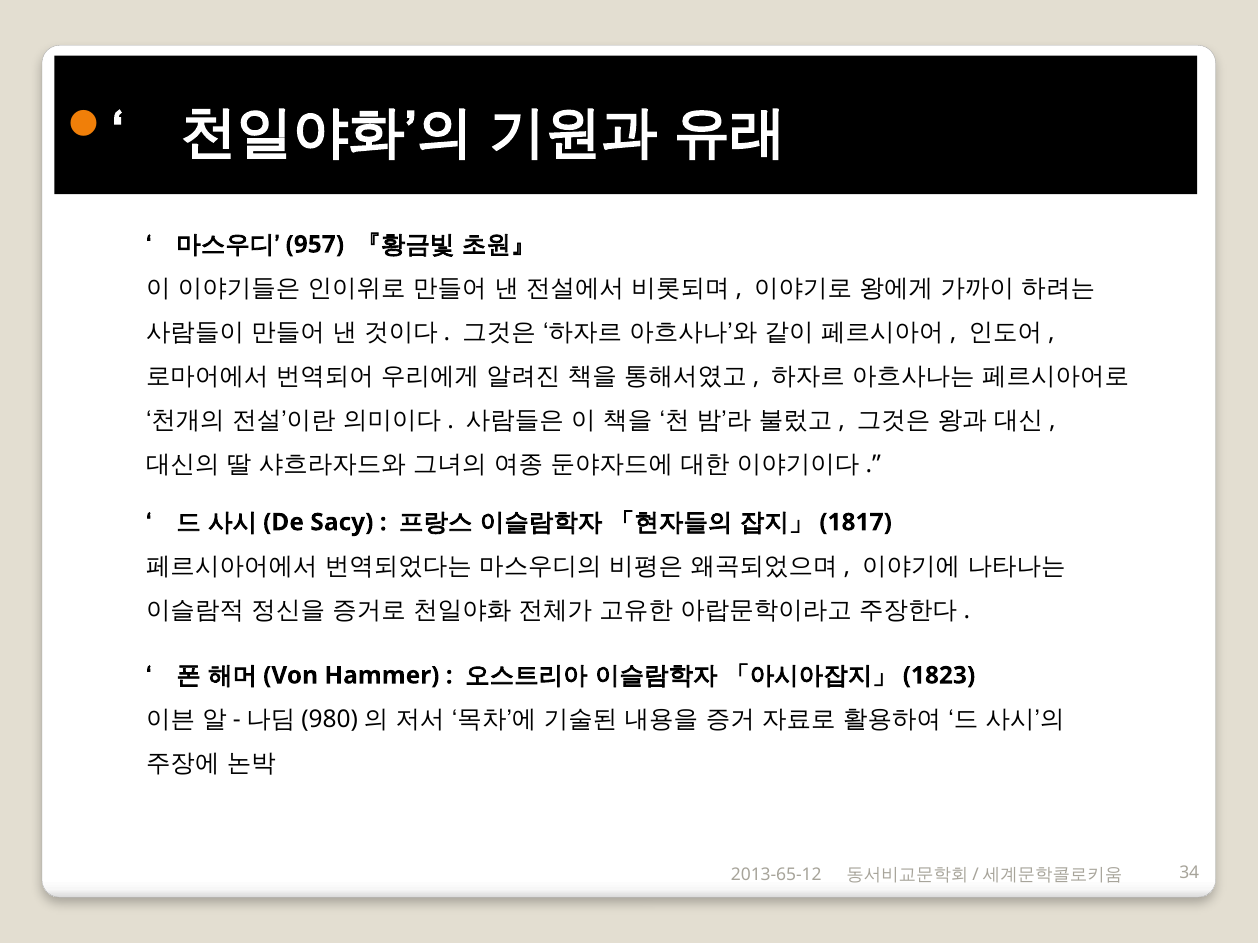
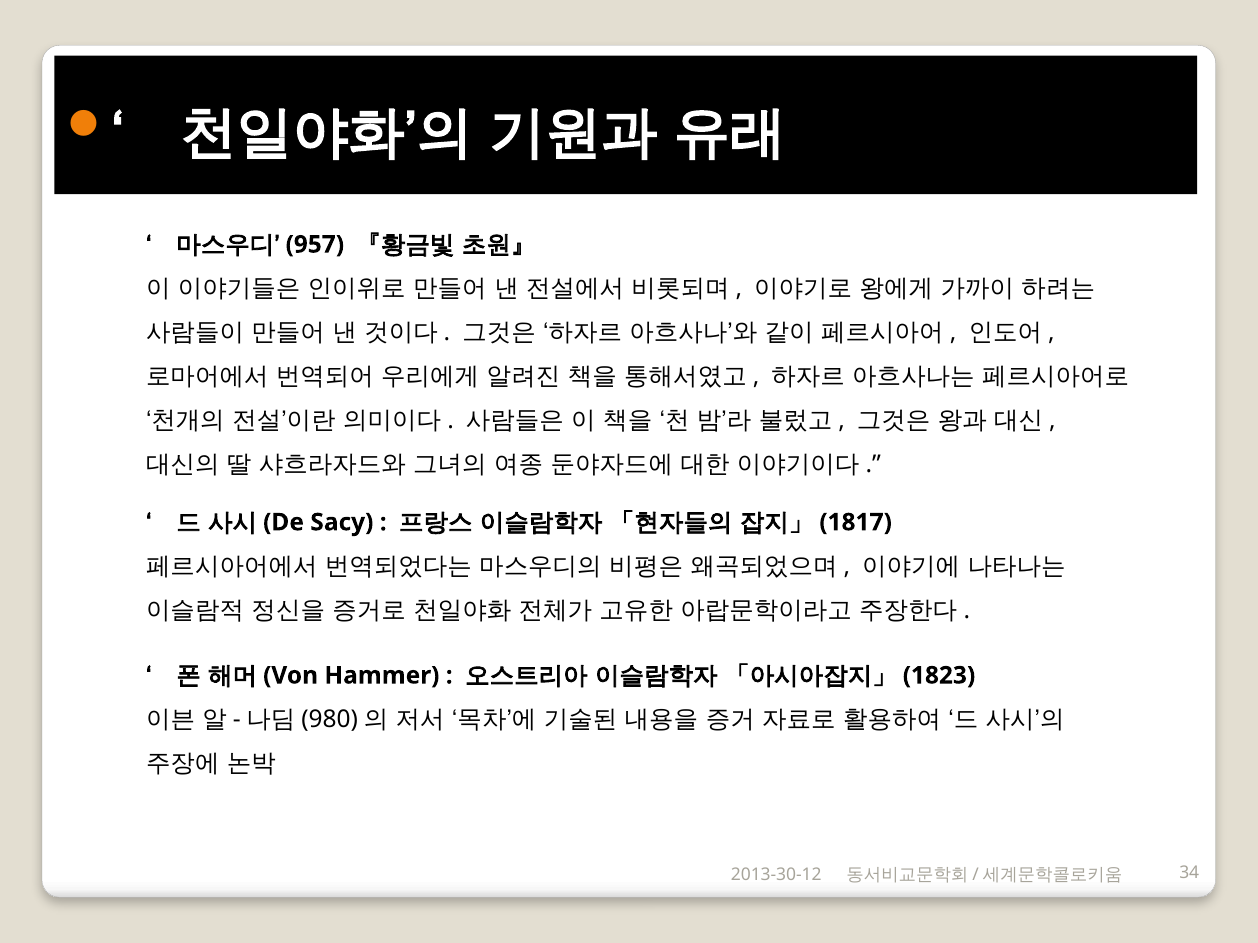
2013-65-12: 2013-65-12 -> 2013-30-12 (776, 876)
